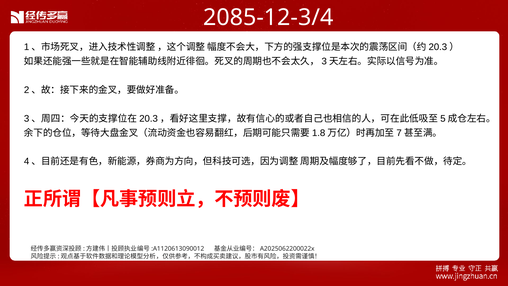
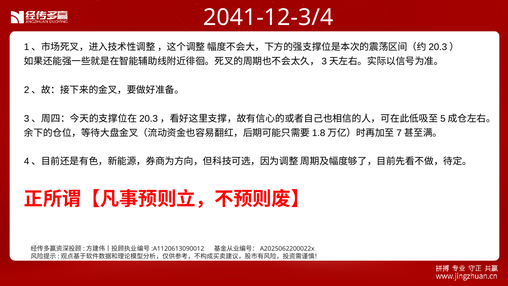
2085-12-3/4: 2085-12-3/4 -> 2041-12-3/4 (268, 17)
